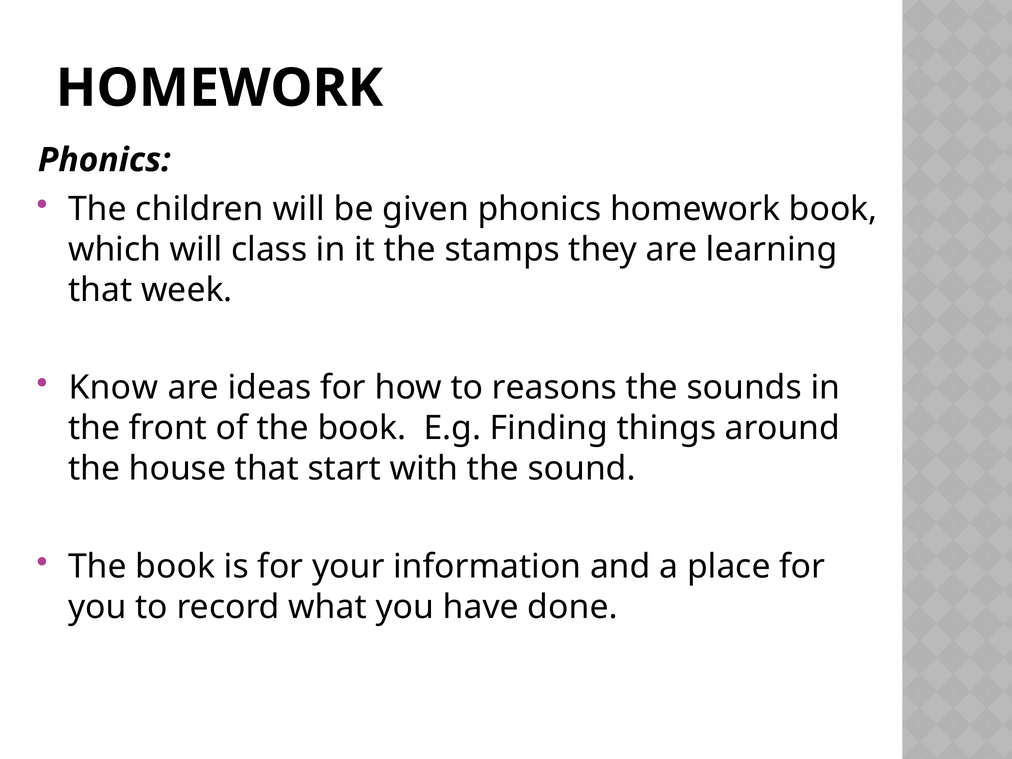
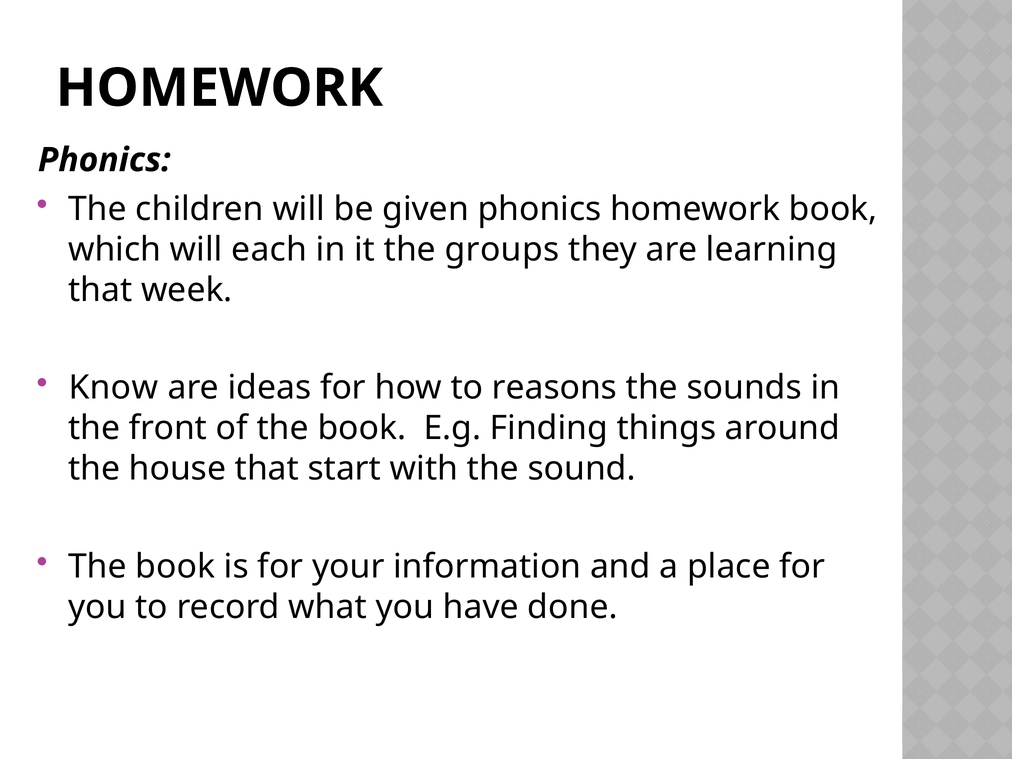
class: class -> each (269, 249)
stamps: stamps -> groups (502, 249)
